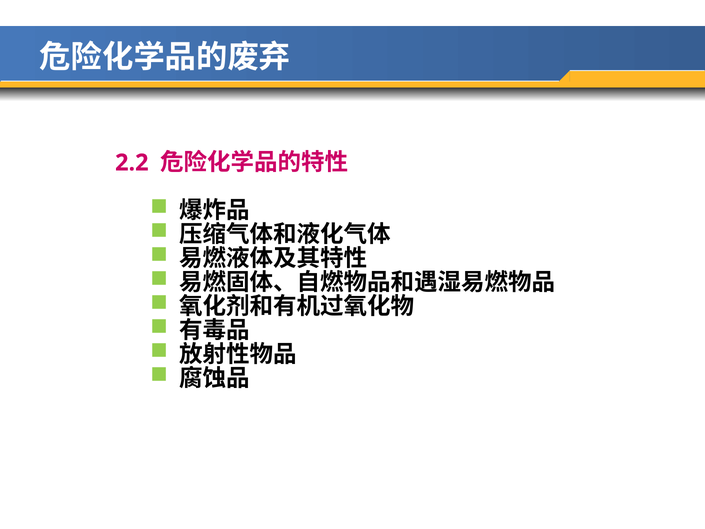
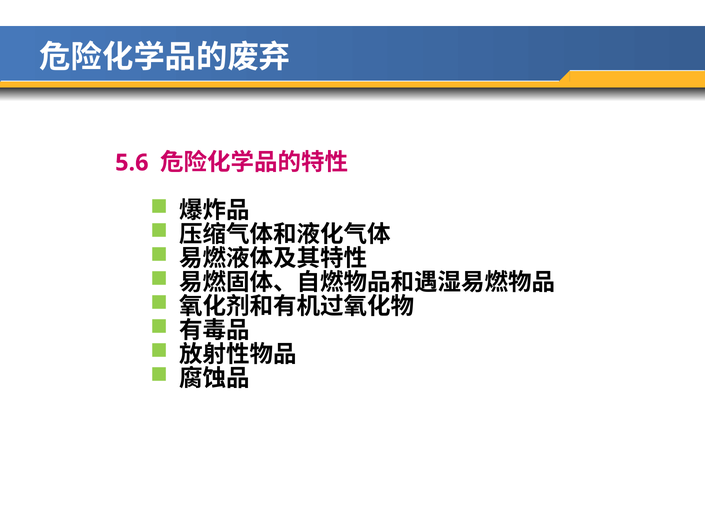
2.2: 2.2 -> 5.6 (132, 163)
